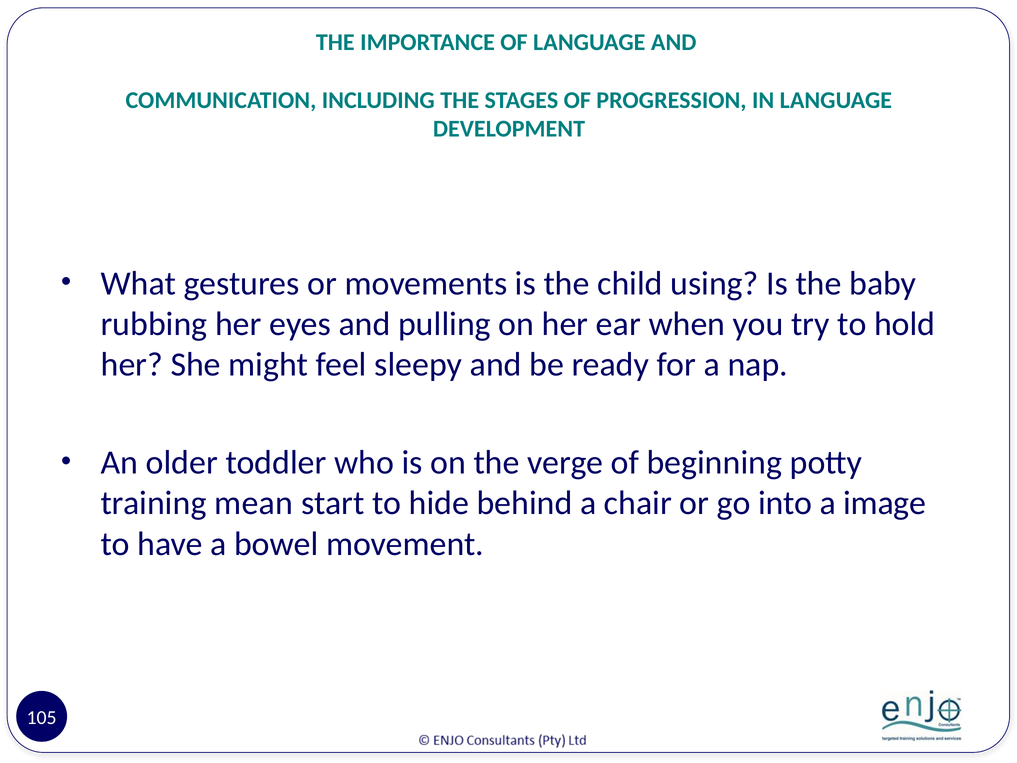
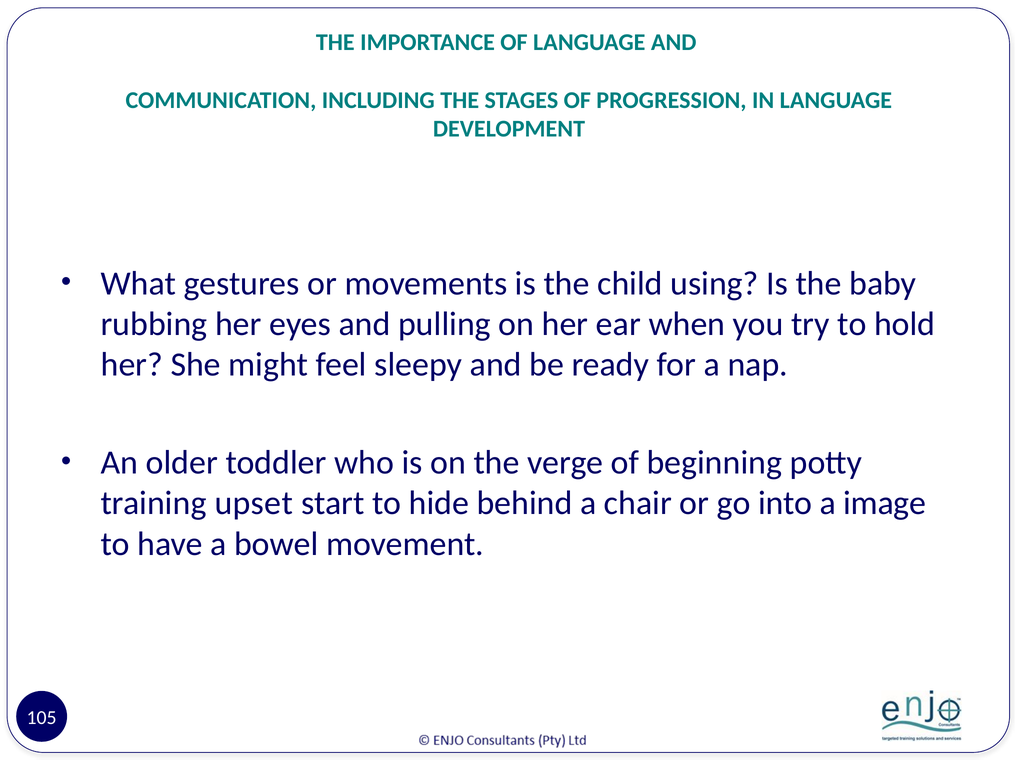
mean: mean -> upset (254, 503)
